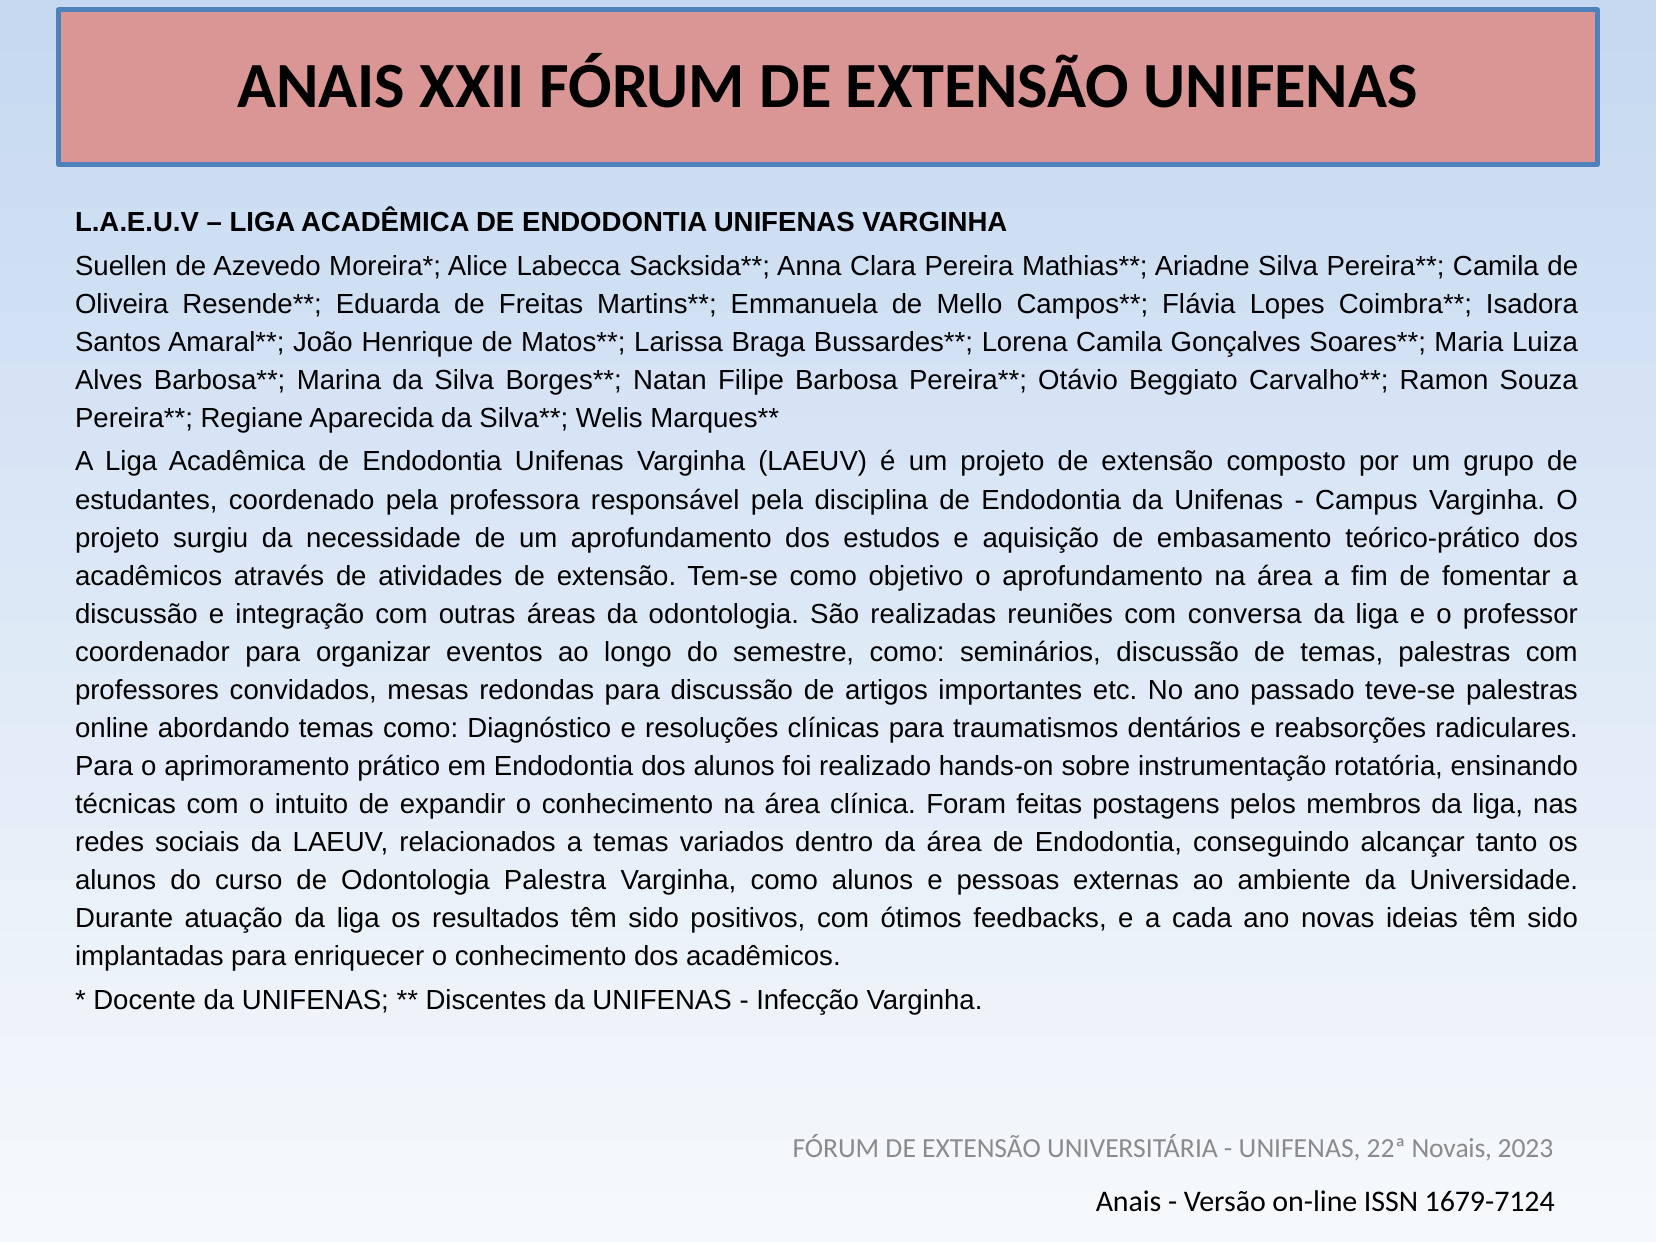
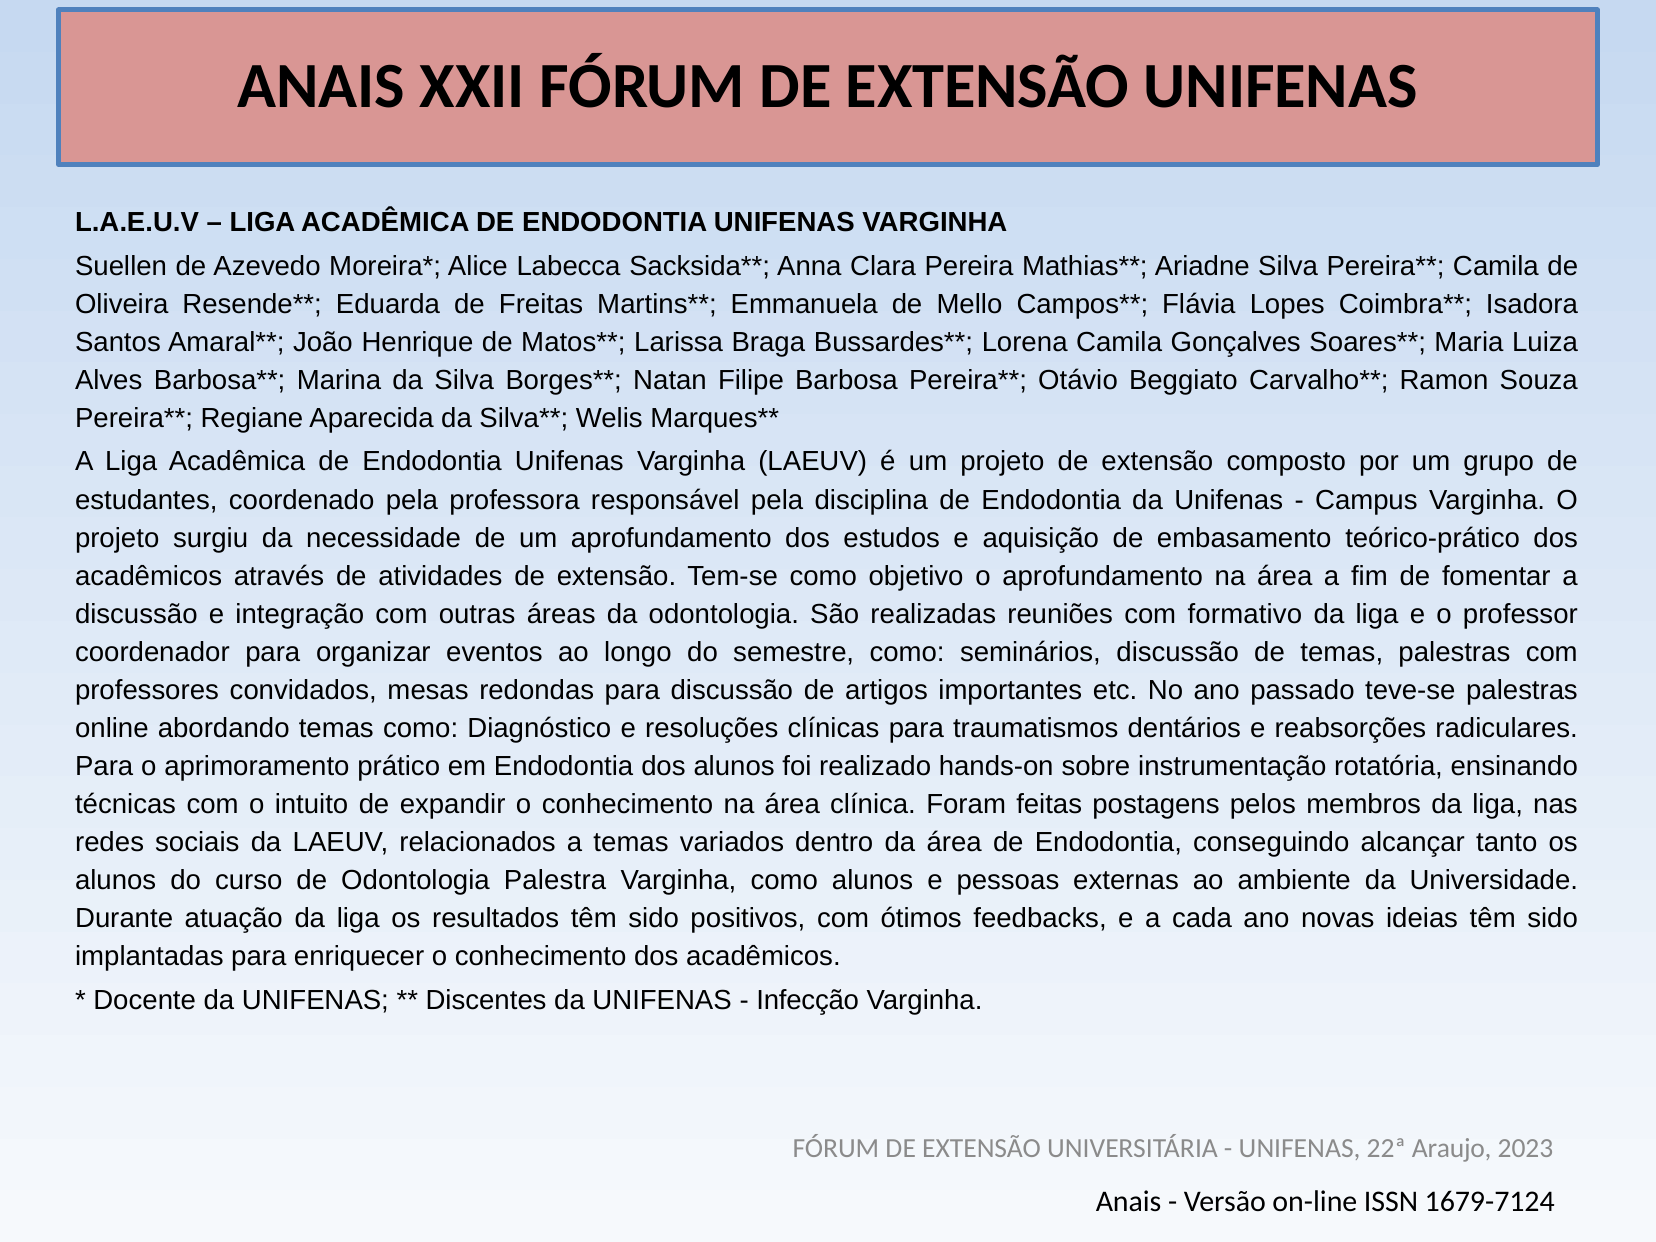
conversa: conversa -> formativo (1245, 614)
Novais: Novais -> Araujo (1452, 1148)
